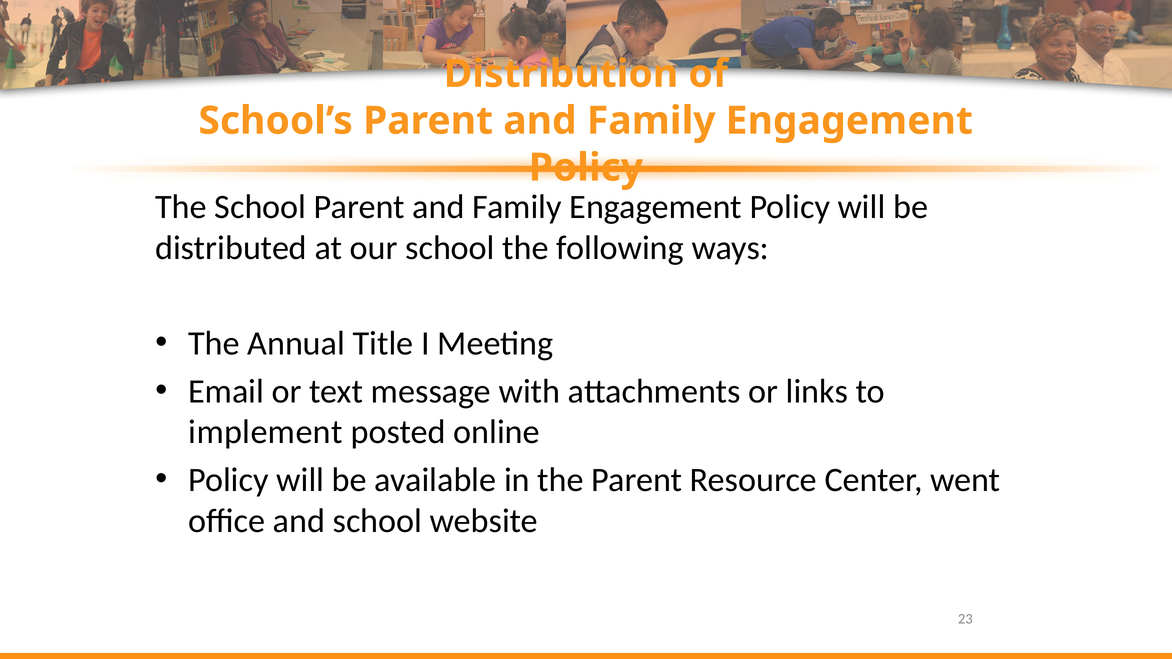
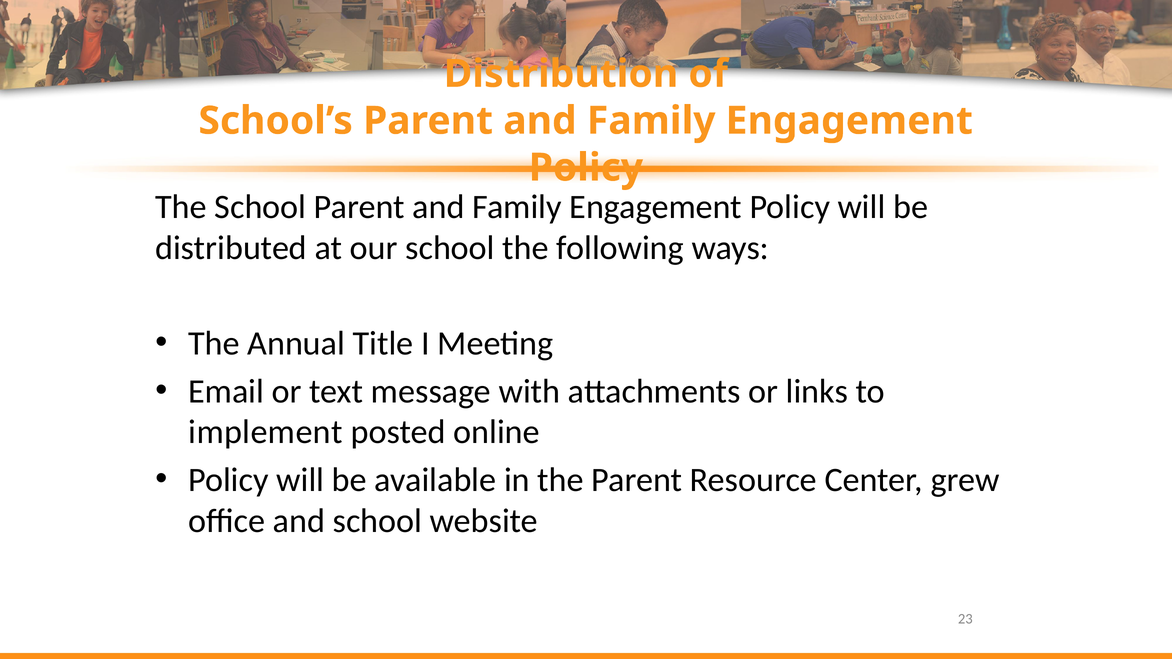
went: went -> grew (965, 480)
